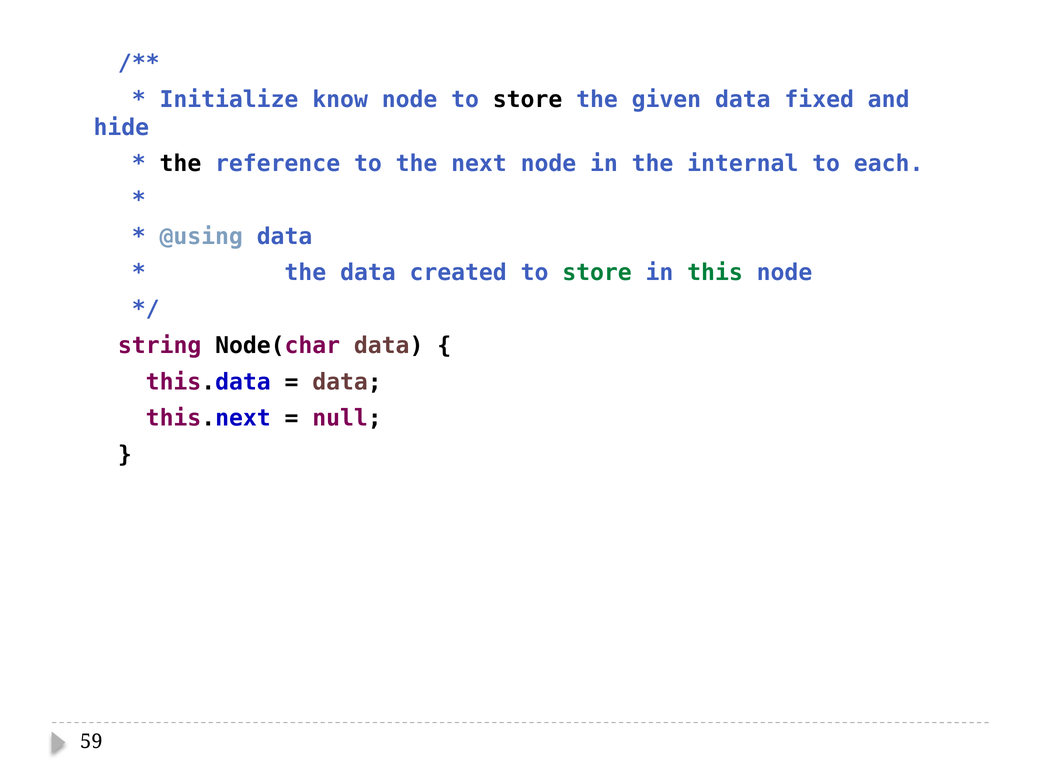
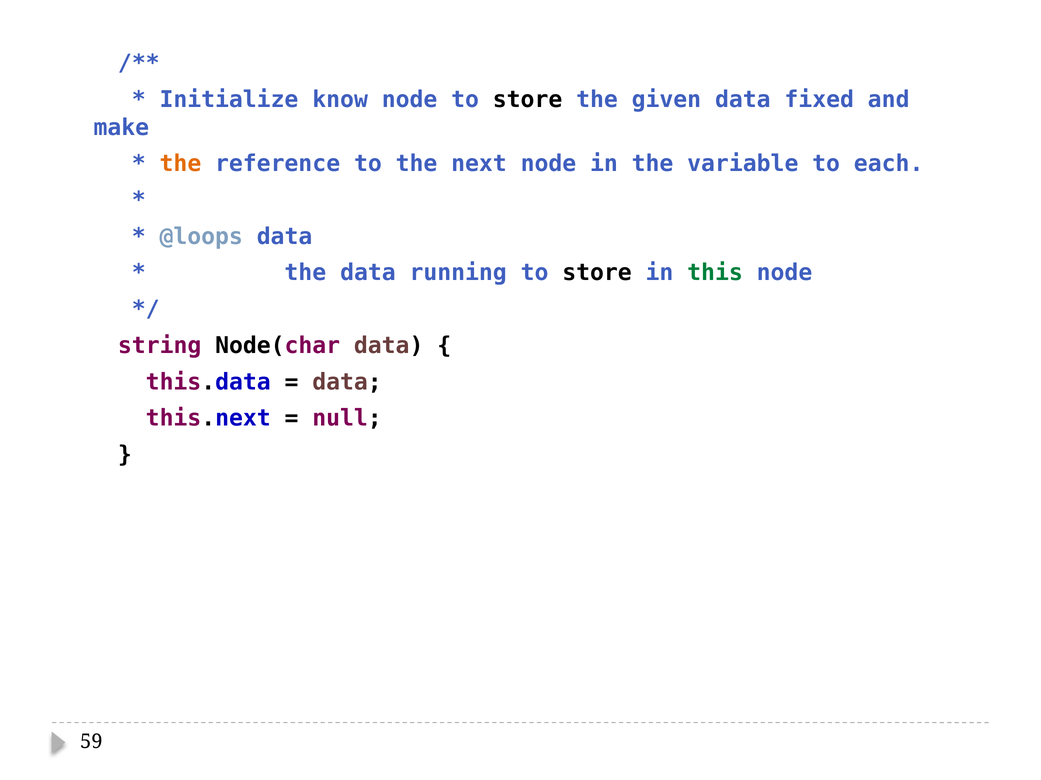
hide: hide -> make (121, 128)
the colour: black -> orange (180, 164)
internal: internal -> variable (743, 164)
@using: @using -> @loops (201, 237)
created: created -> running (458, 273)
store colour: green -> black (597, 273)
